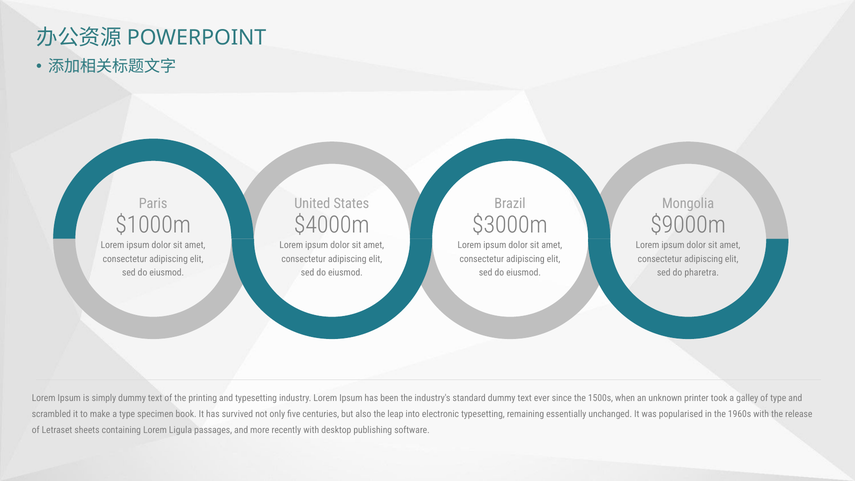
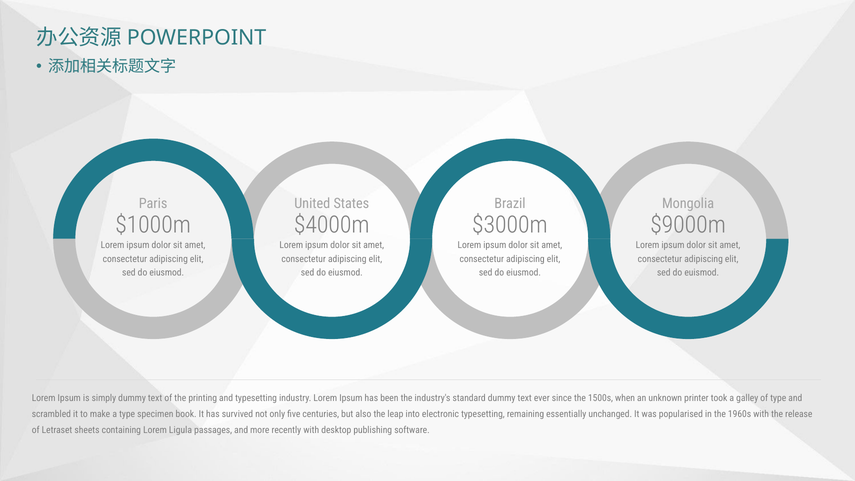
pharetra: pharetra -> euismod (702, 273)
